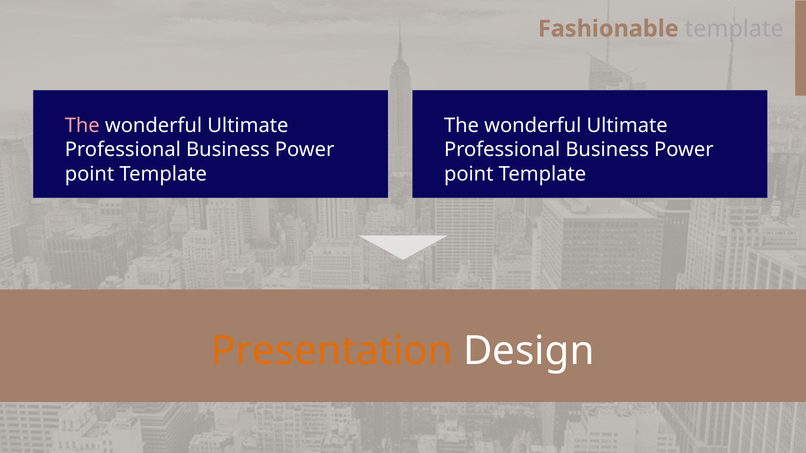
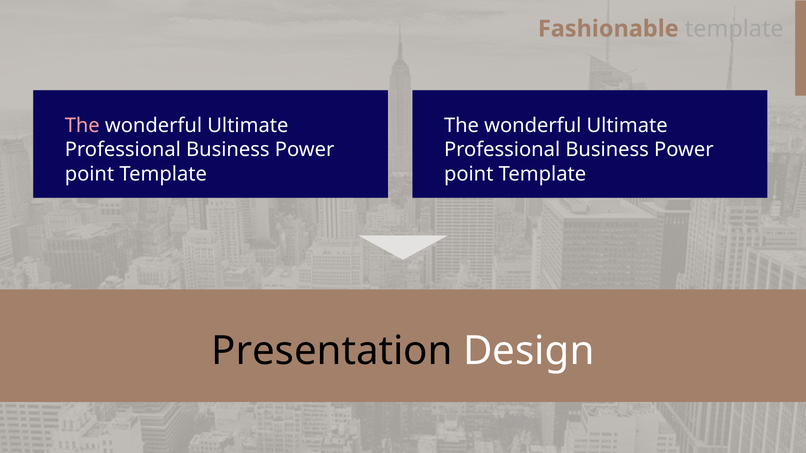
Presentation colour: orange -> black (332, 351)
